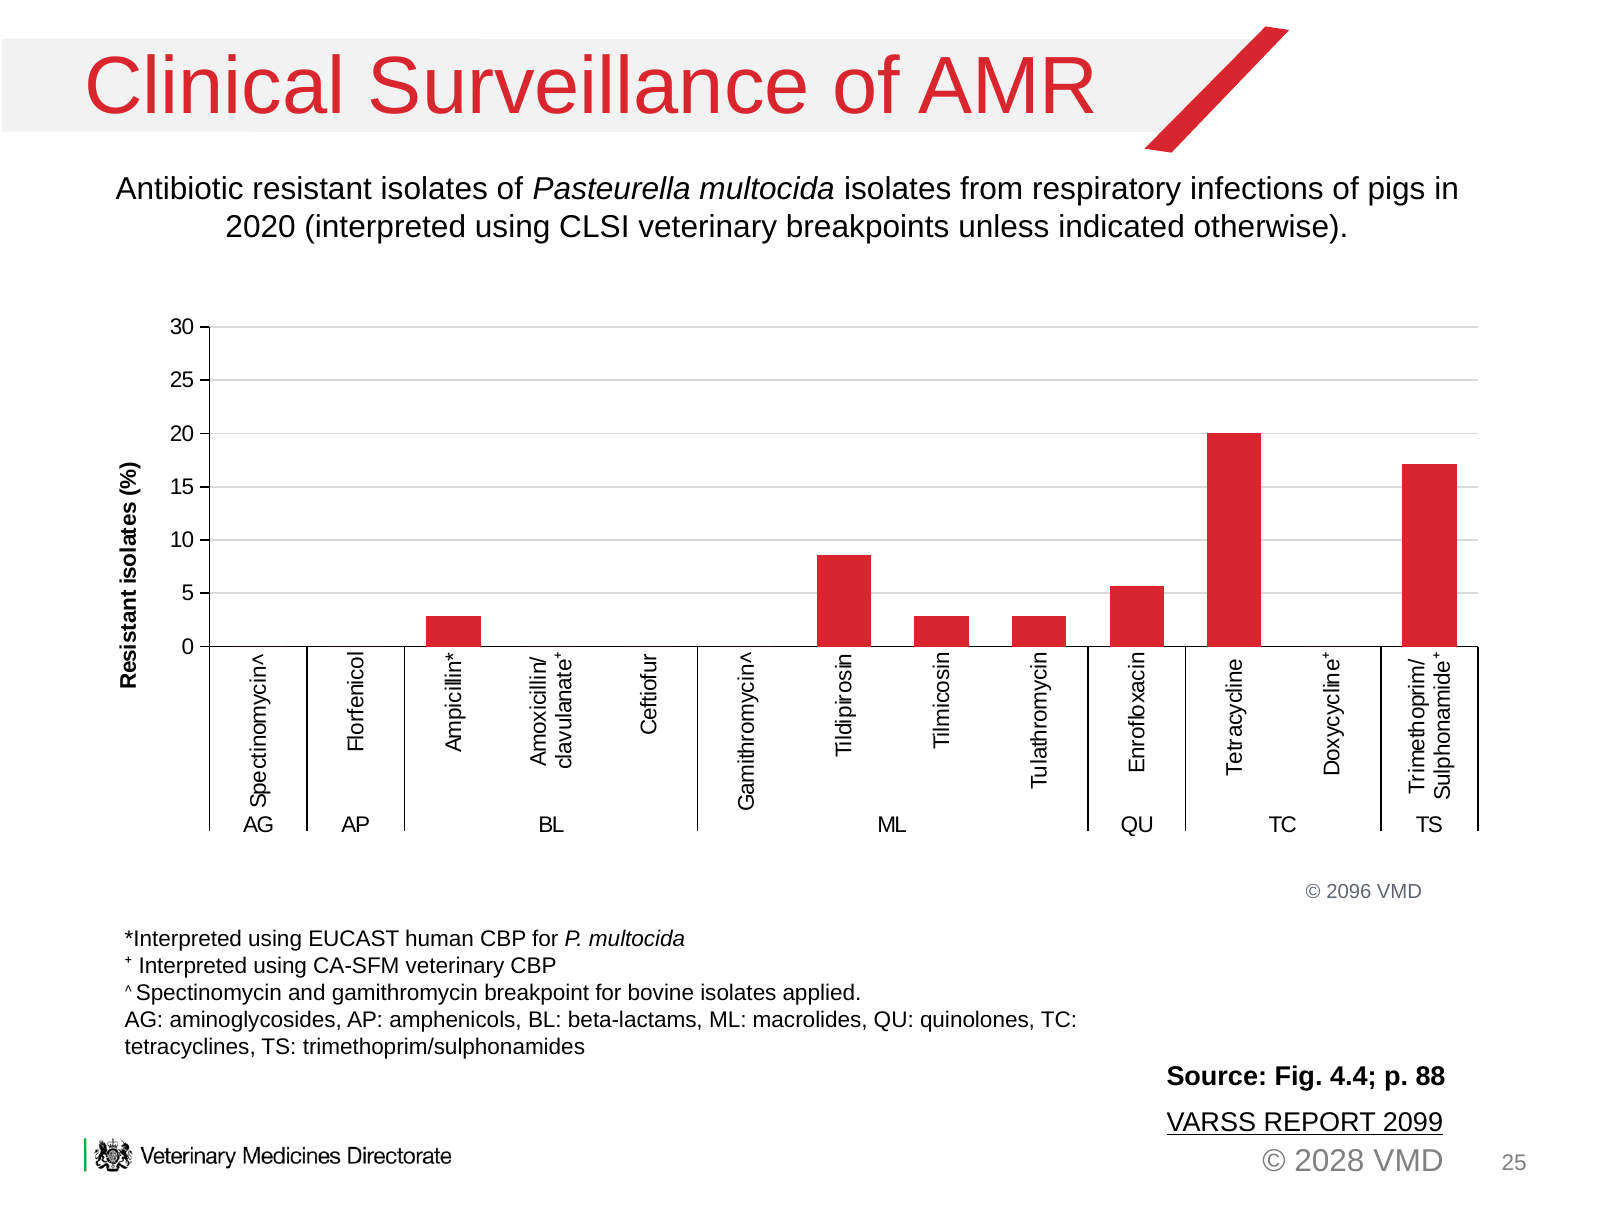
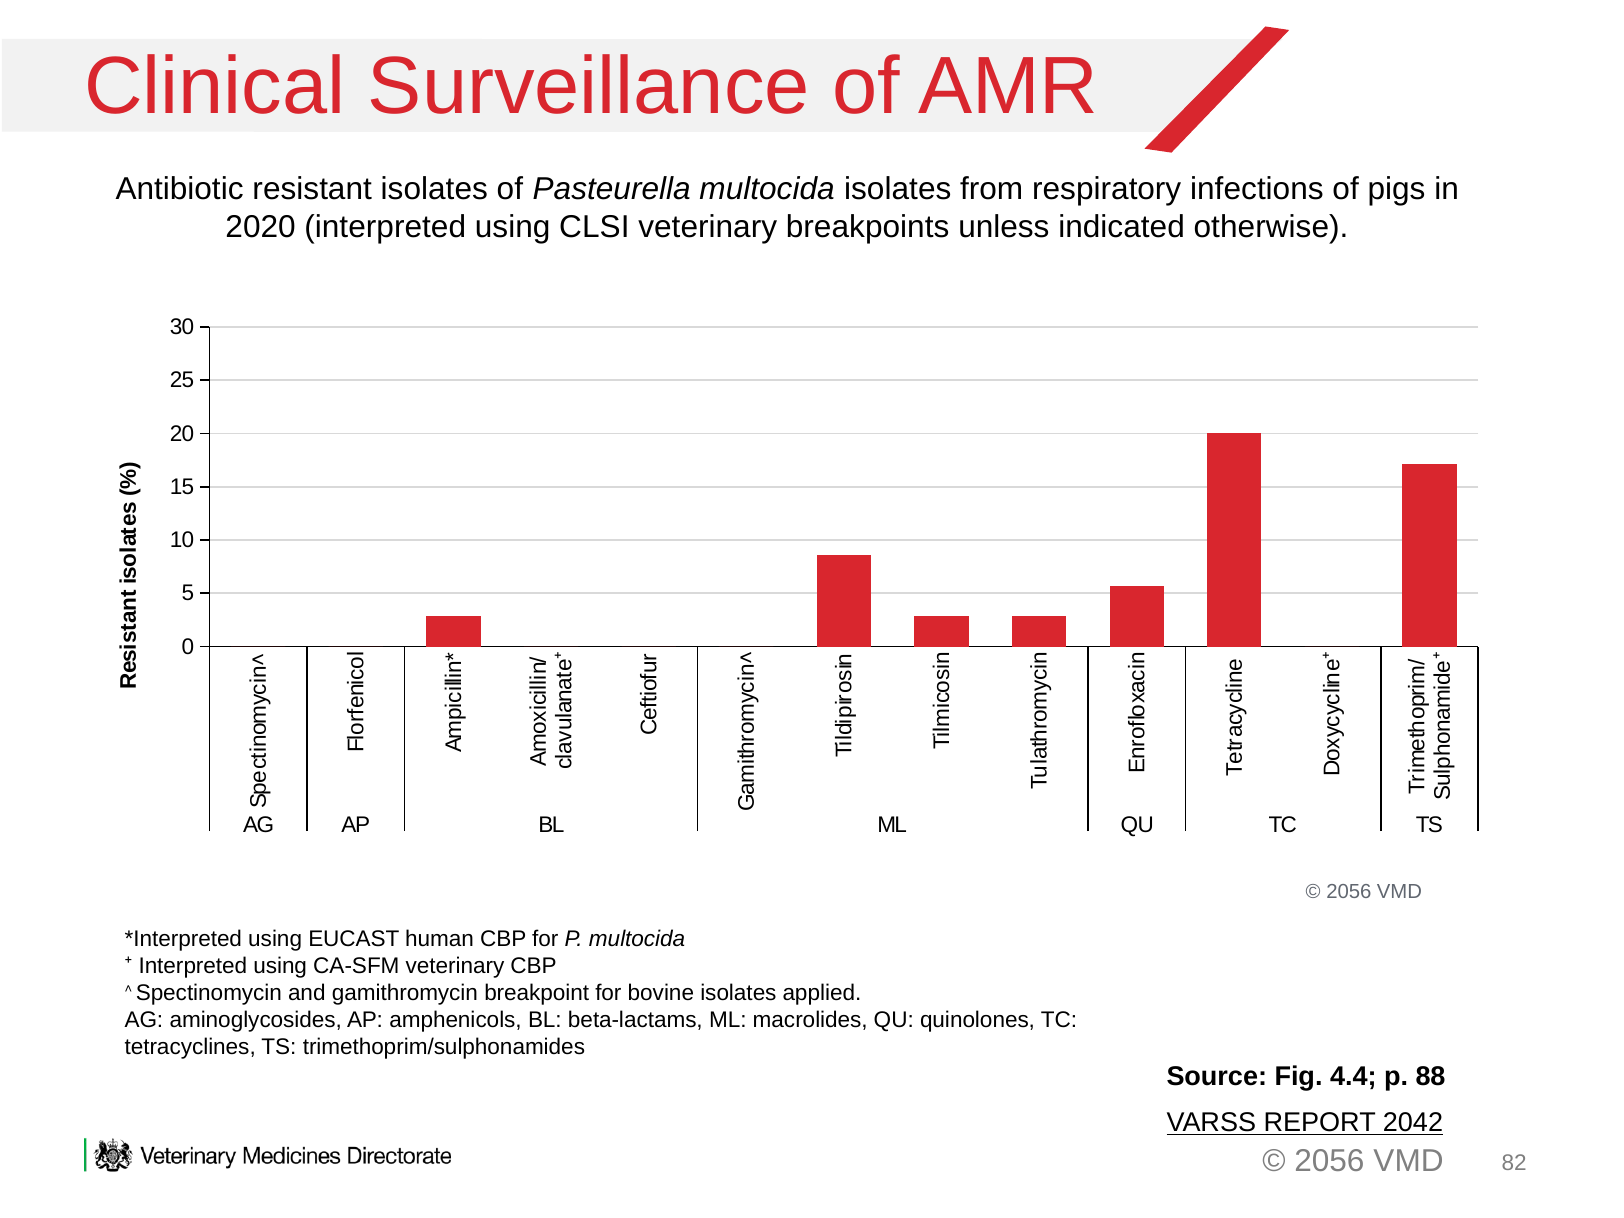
2096: 2096 -> 2056 (1349, 892)
2099: 2099 -> 2042 (1413, 1123)
2028: 2028 -> 2056 (1329, 1161)
VMD 25: 25 -> 82 (1514, 1163)
